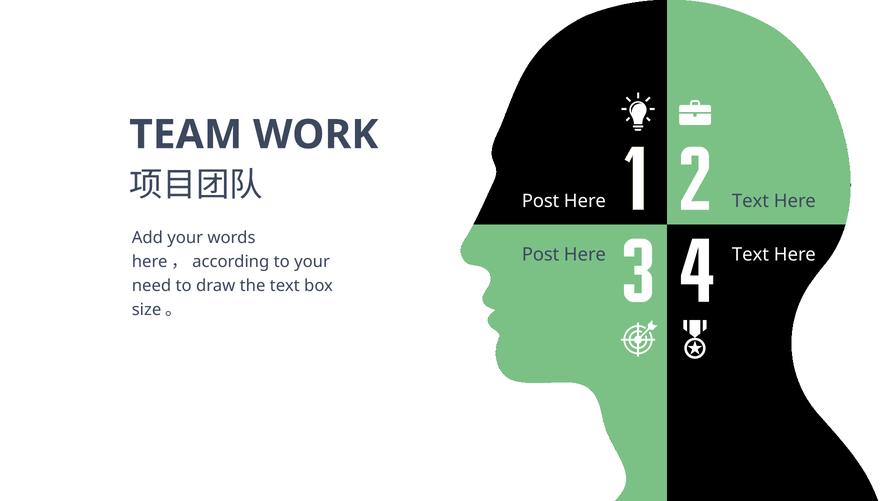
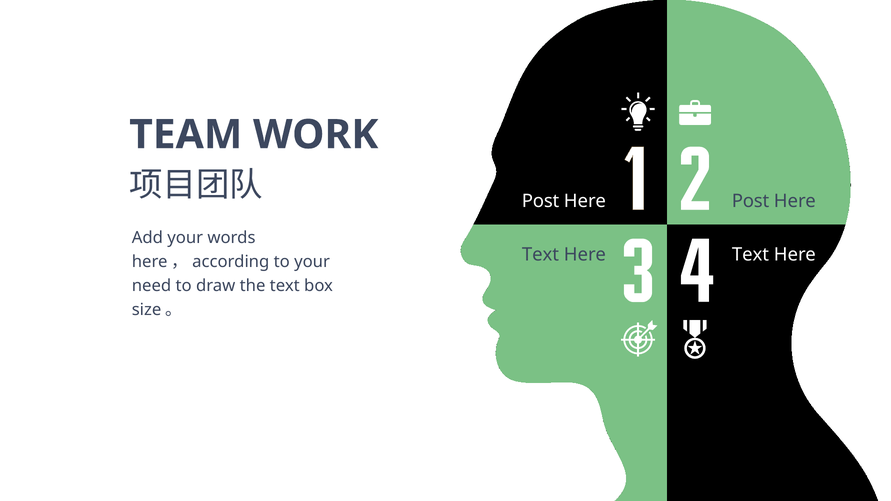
Text: Text -> Post (751, 201)
Post: Post -> Text (541, 254)
